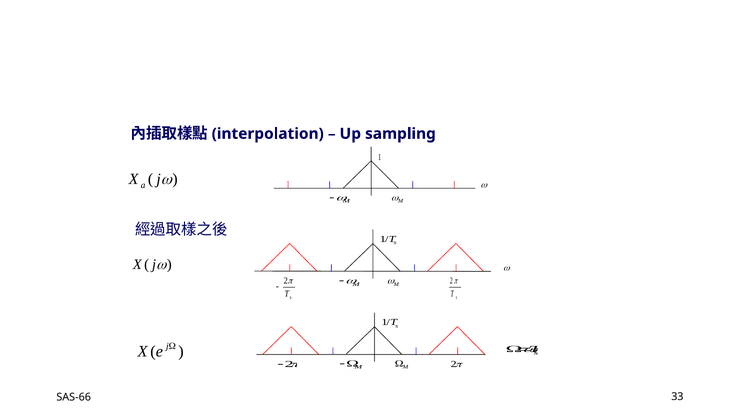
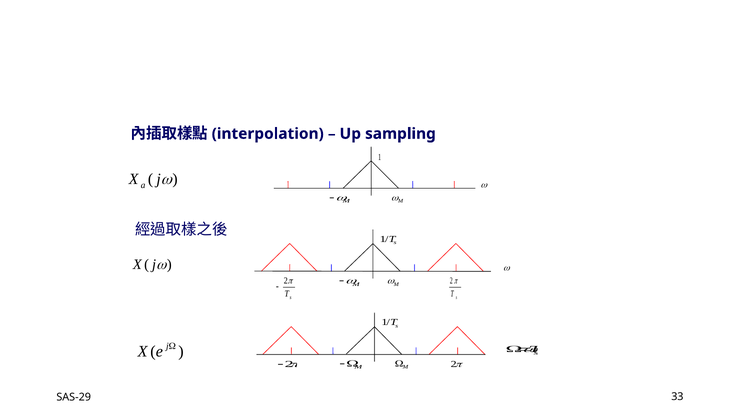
SAS-66: SAS-66 -> SAS-29 (74, 398)
